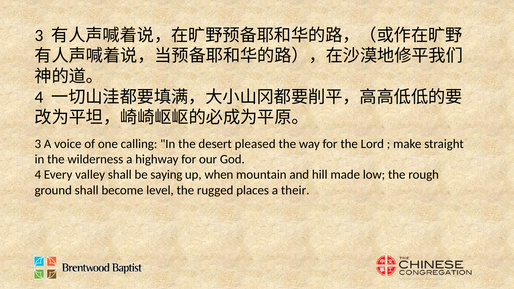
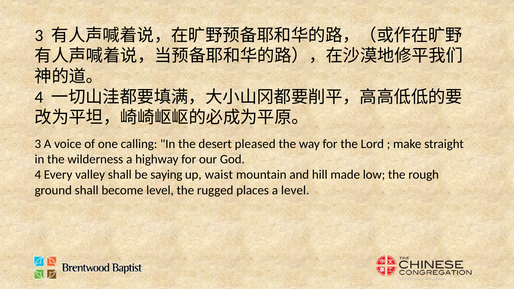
when: when -> waist (219, 175)
a their: their -> level (295, 190)
